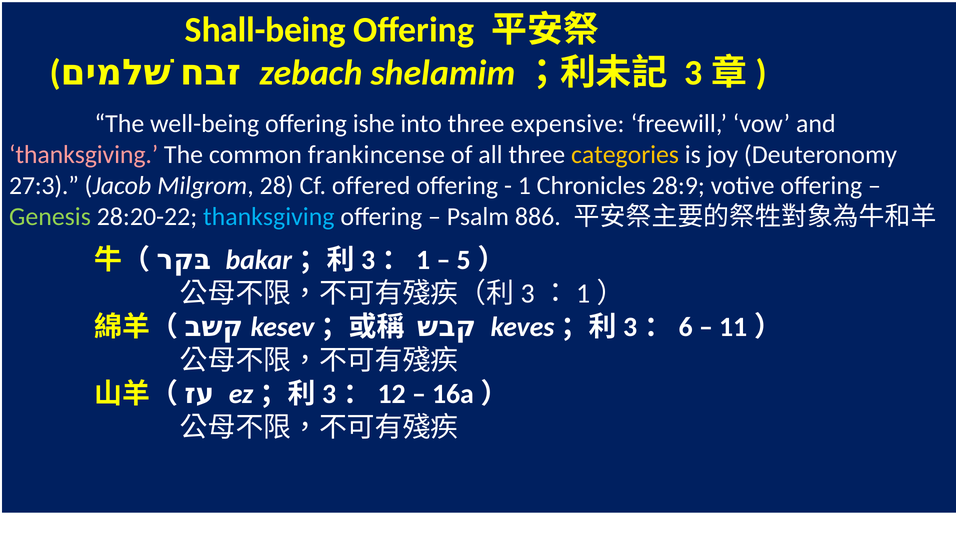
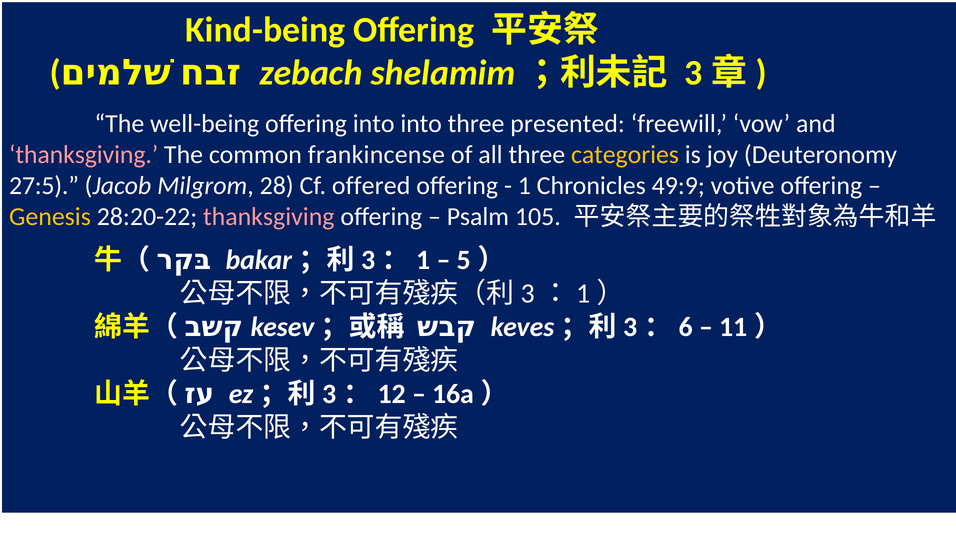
Shall-being: Shall-being -> Kind-being (265, 30)
offering ishe: ishe -> into (374, 123)
expensive: expensive -> presented (568, 123)
27:3: 27:3 -> 27:5 (44, 186)
28:9: 28:9 -> 49:9 (678, 186)
Genesis colour: light green -> yellow (50, 217)
thanksgiving colour: light blue -> pink (269, 217)
886: 886 -> 105 (538, 217)
